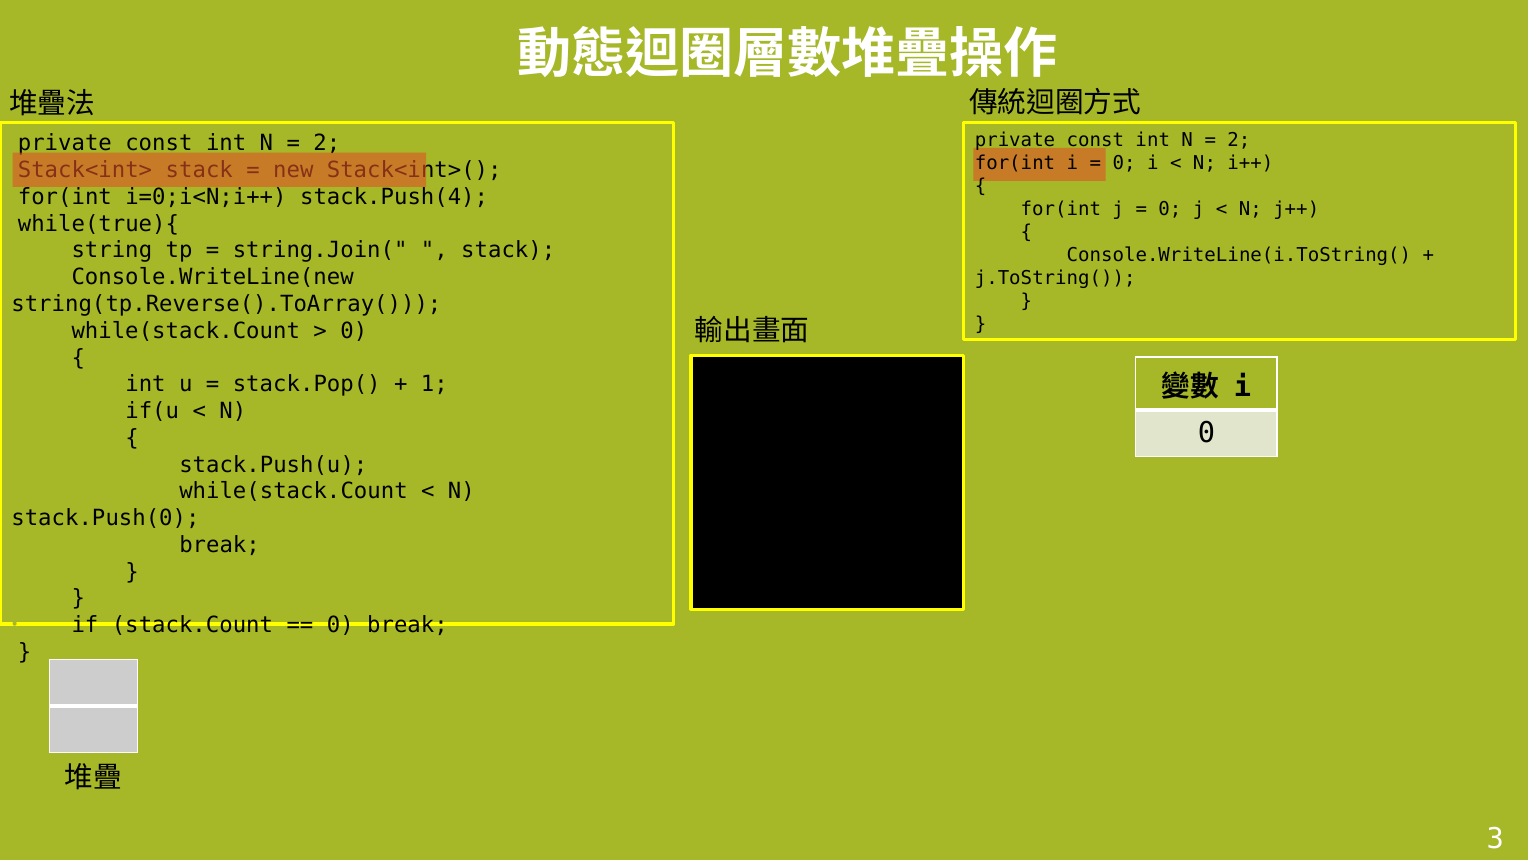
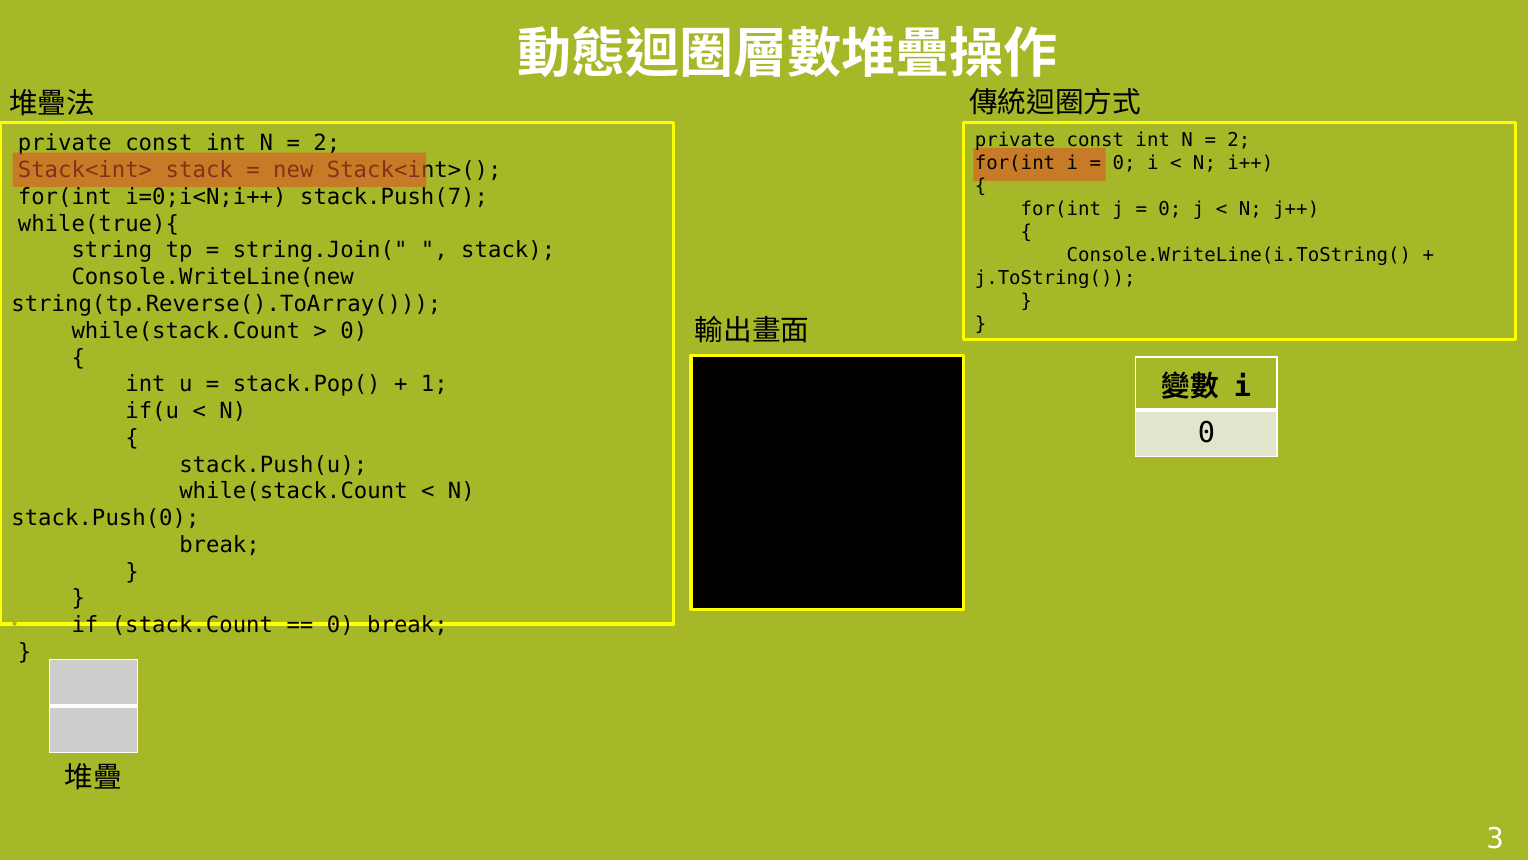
stack.Push(4: stack.Push(4 -> stack.Push(7 (394, 197)
